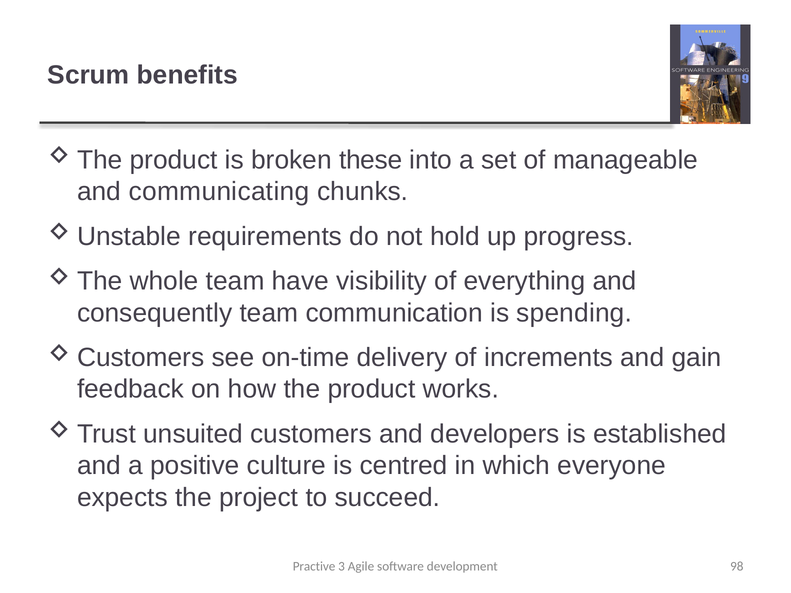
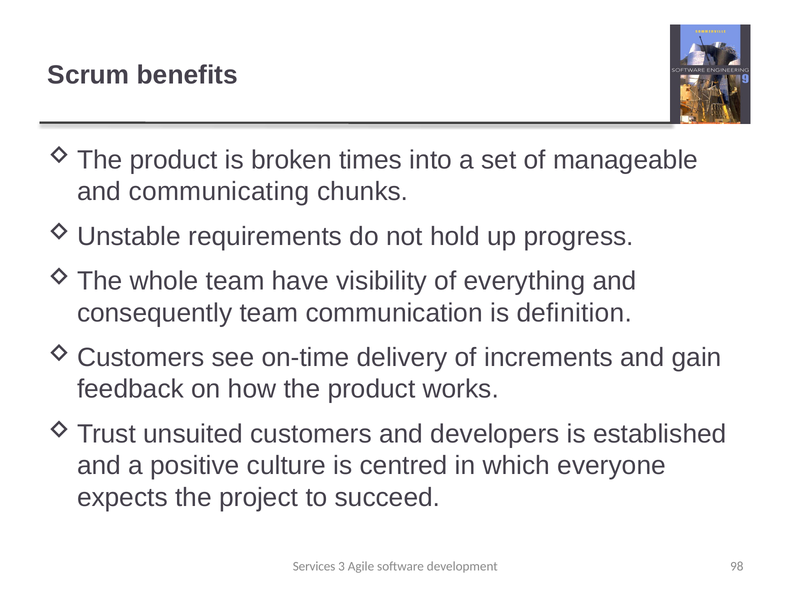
these: these -> times (371, 160)
spending: spending -> definition (574, 313)
Practive: Practive -> Services (314, 567)
